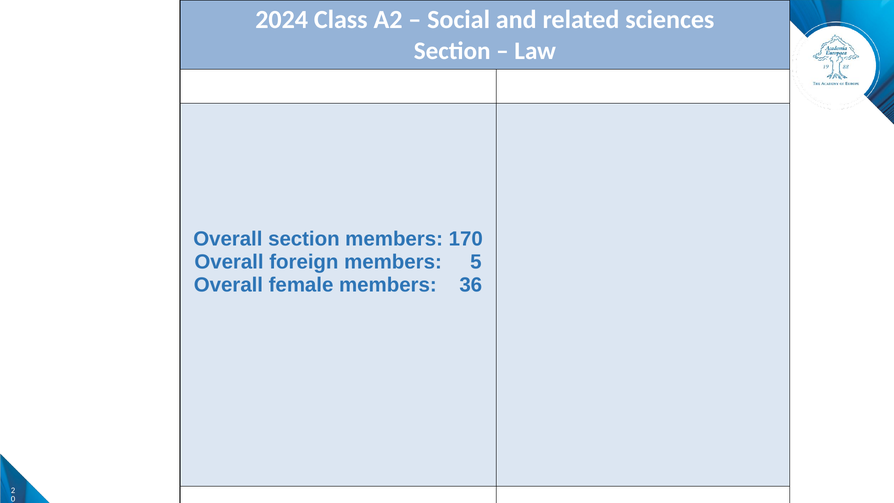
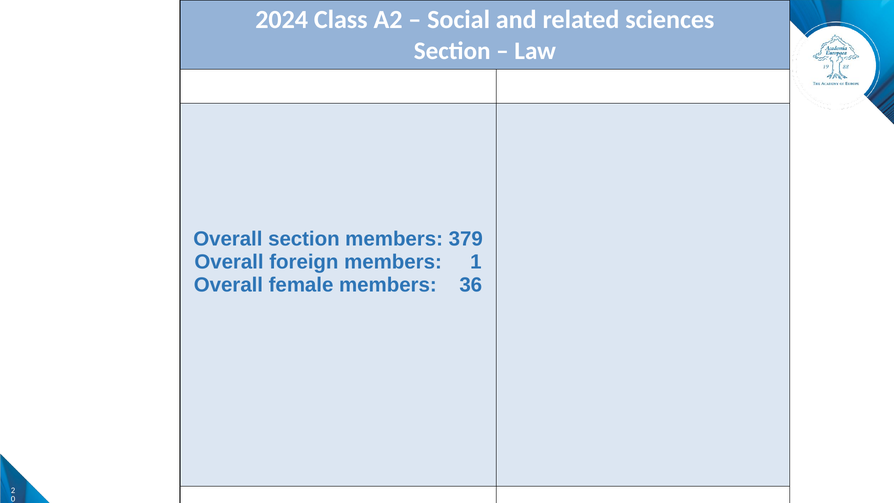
170: 170 -> 379 (466, 239)
5: 5 -> 1 (476, 262)
